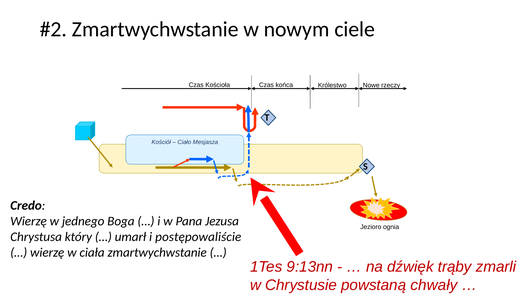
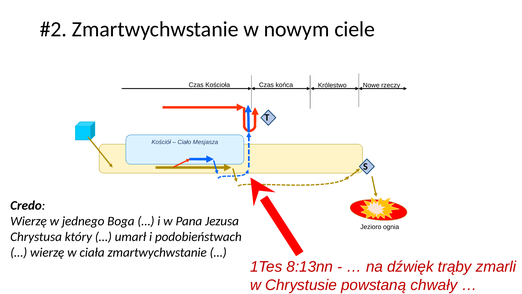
postępowaliście: postępowaliście -> podobieństwach (198, 237)
9:13nn: 9:13nn -> 8:13nn (310, 267)
